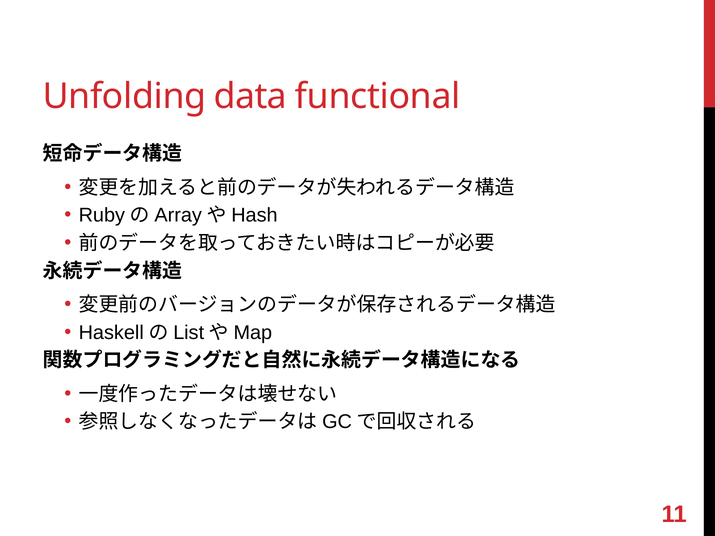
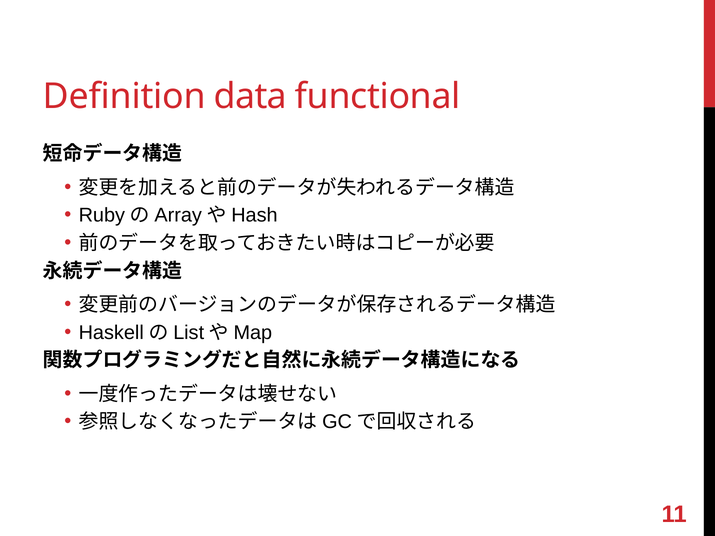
Unfolding: Unfolding -> Definition (124, 97)
